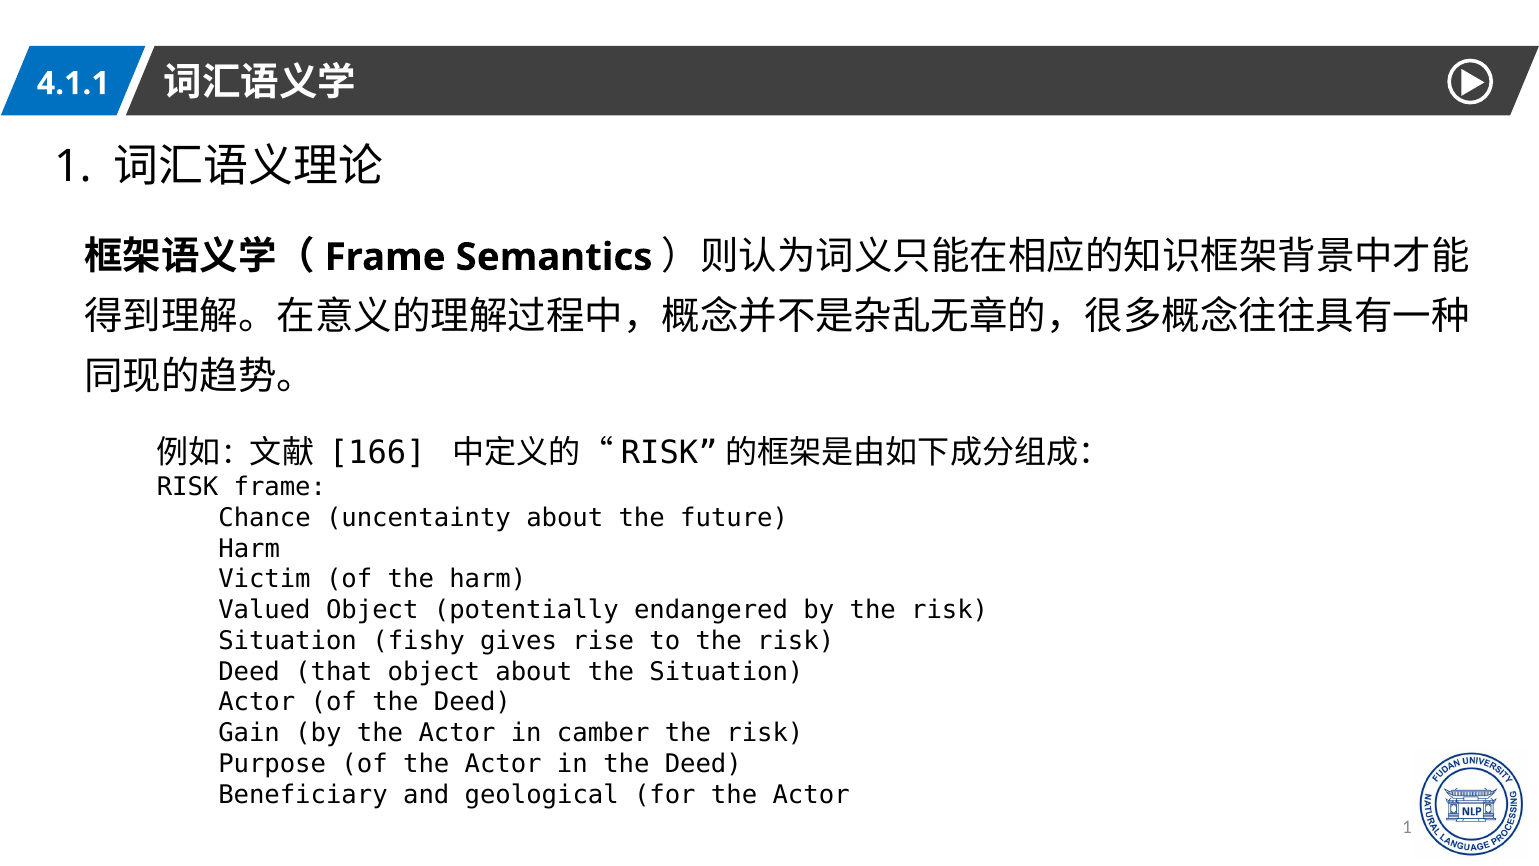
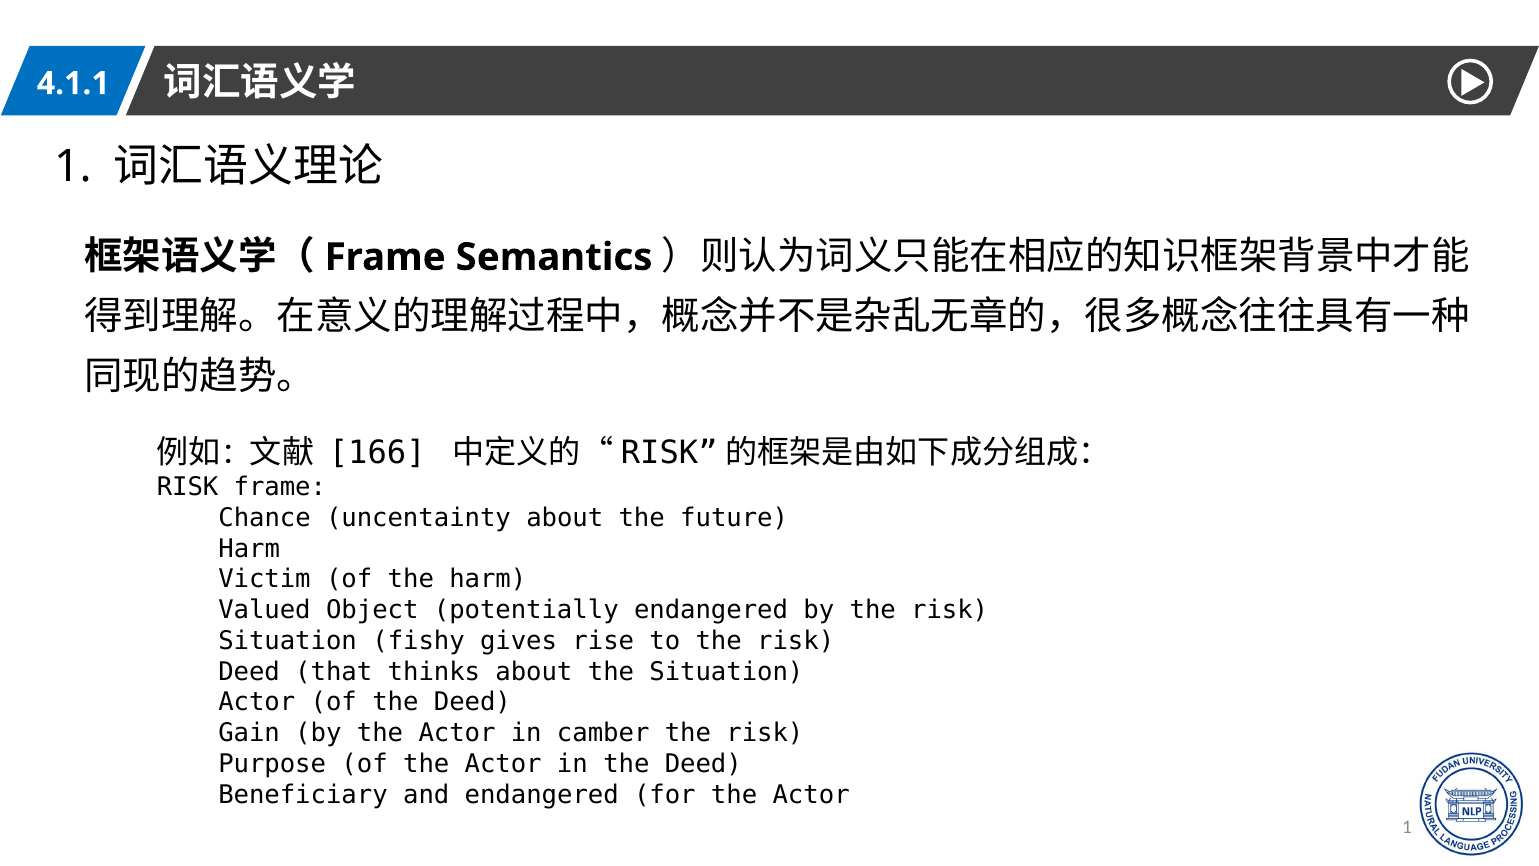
that object: object -> thinks (434, 671)
and geological: geological -> endangered (542, 795)
